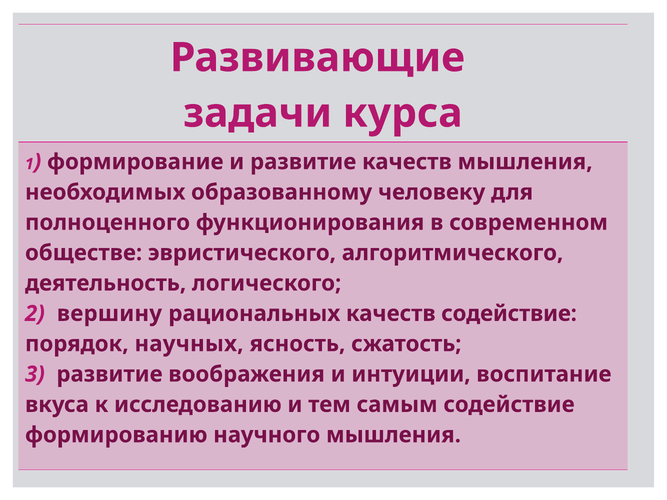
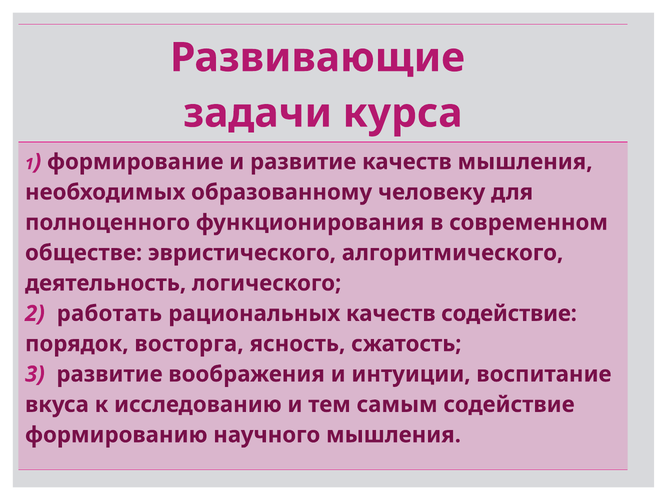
вершину: вершину -> работать (109, 314)
научных: научных -> восторга (189, 344)
